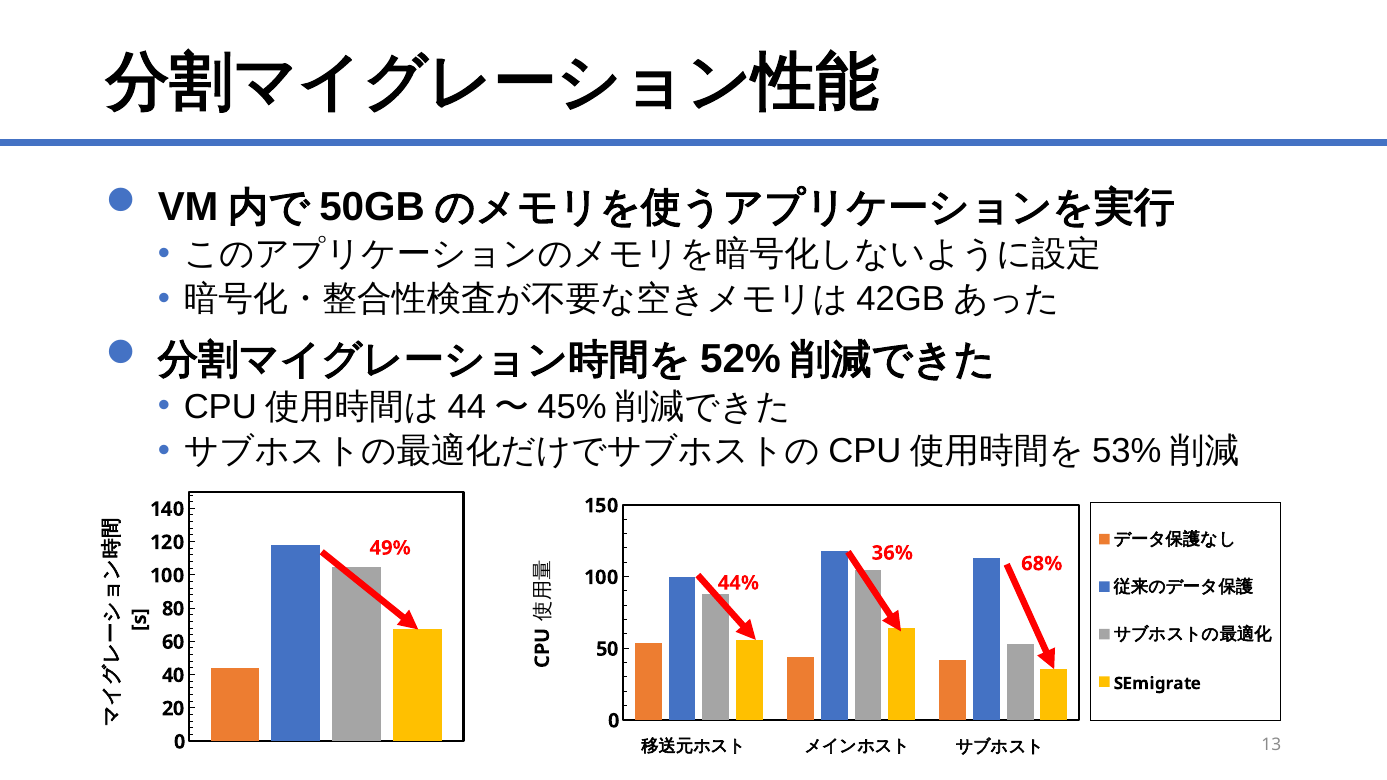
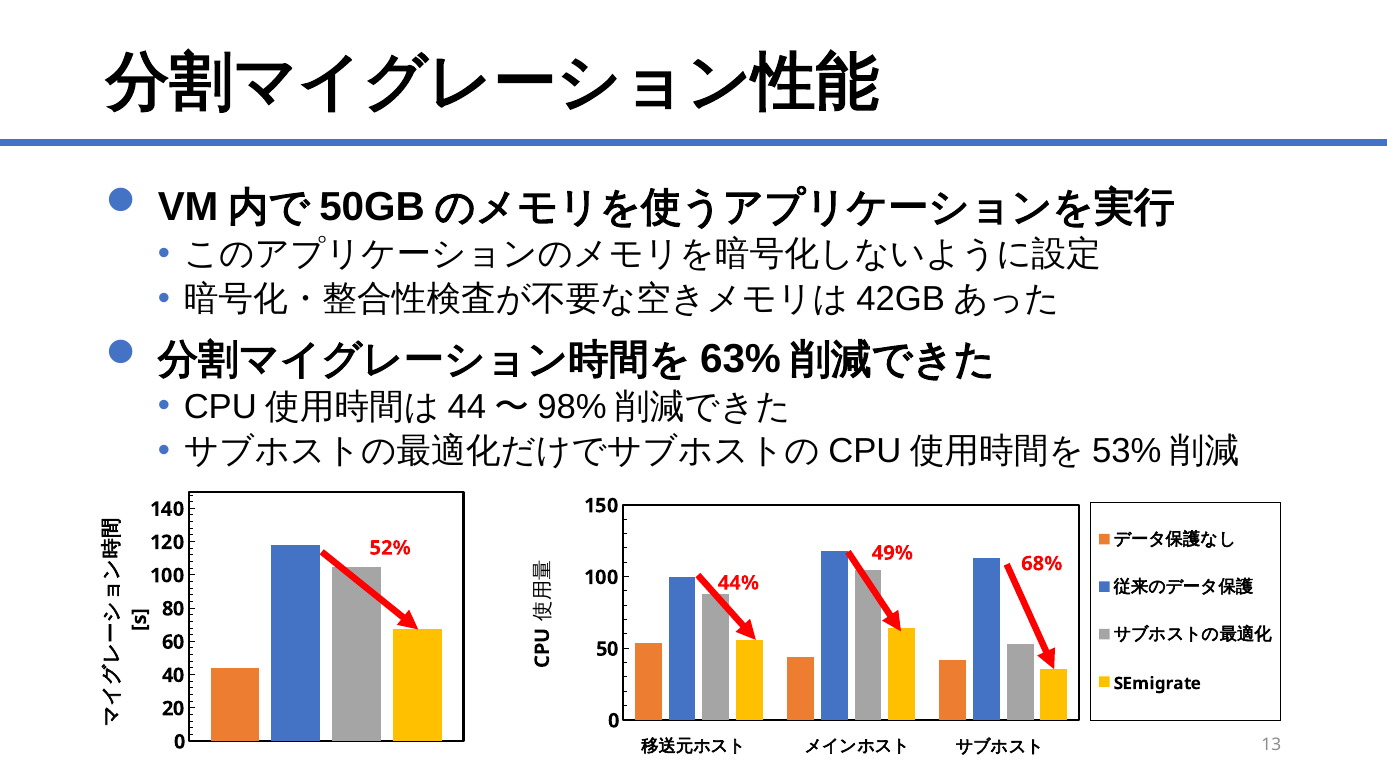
52%: 52% -> 63% (741, 360)
45%: 45% -> 98% (572, 407)
49%: 49% -> 52% (390, 548)
36%: 36% -> 49% (892, 553)
